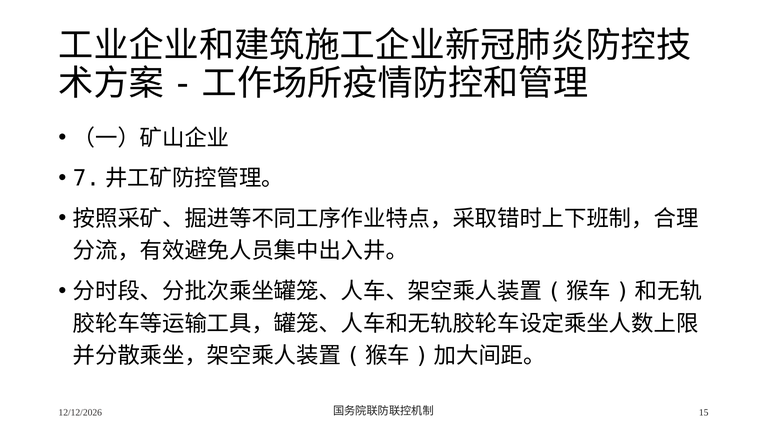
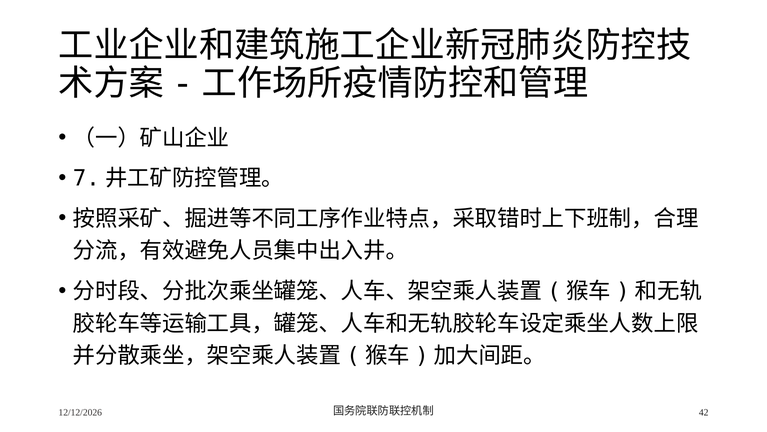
15: 15 -> 42 (704, 412)
